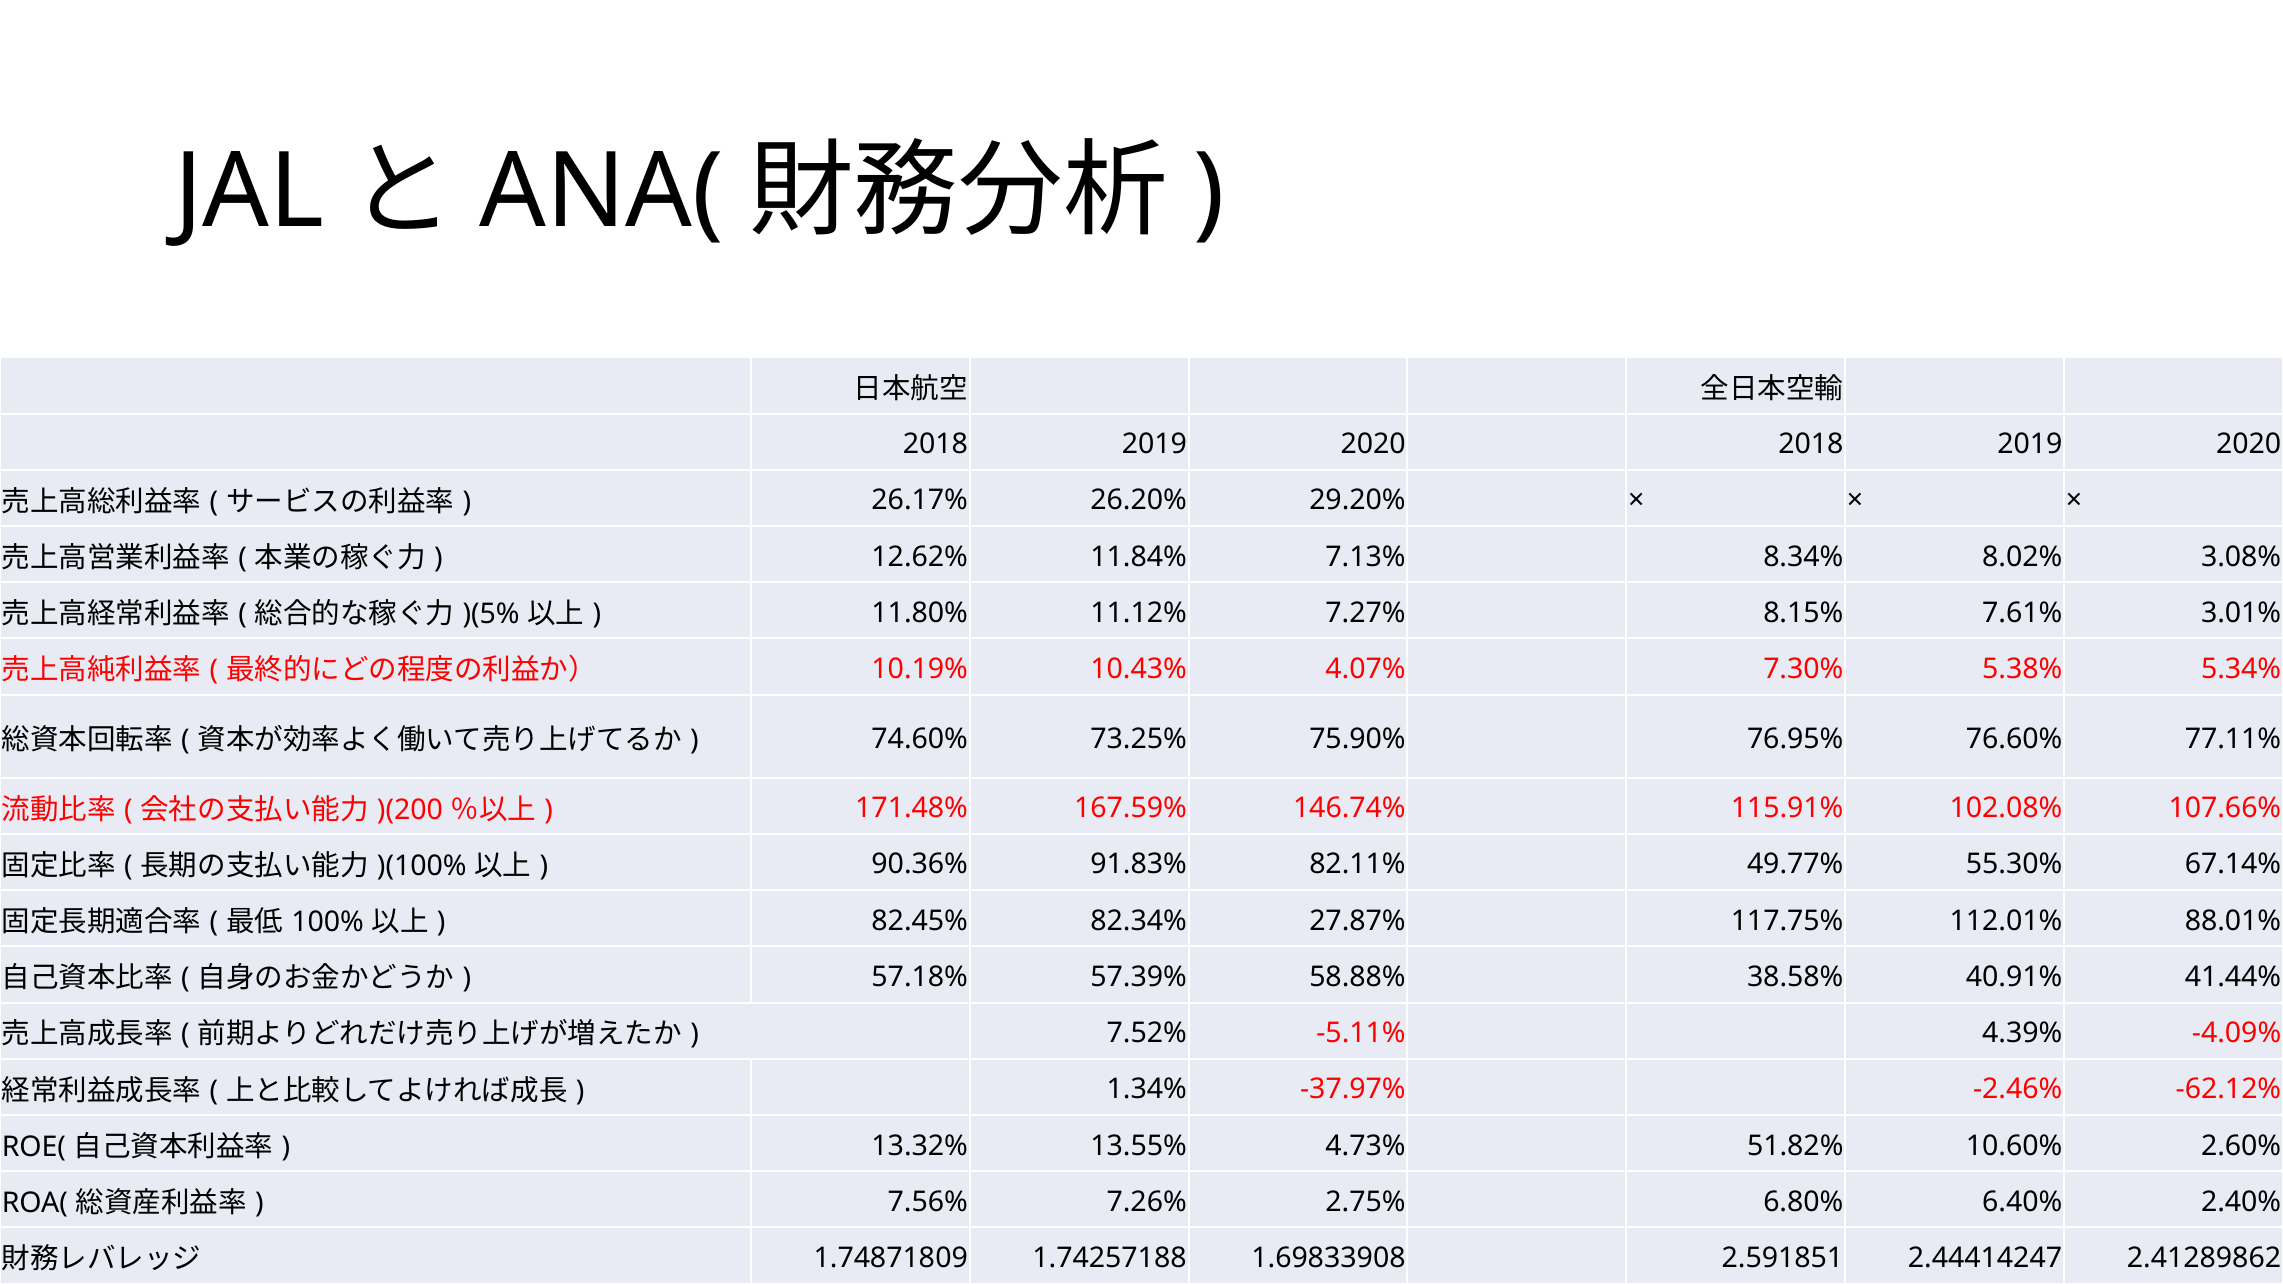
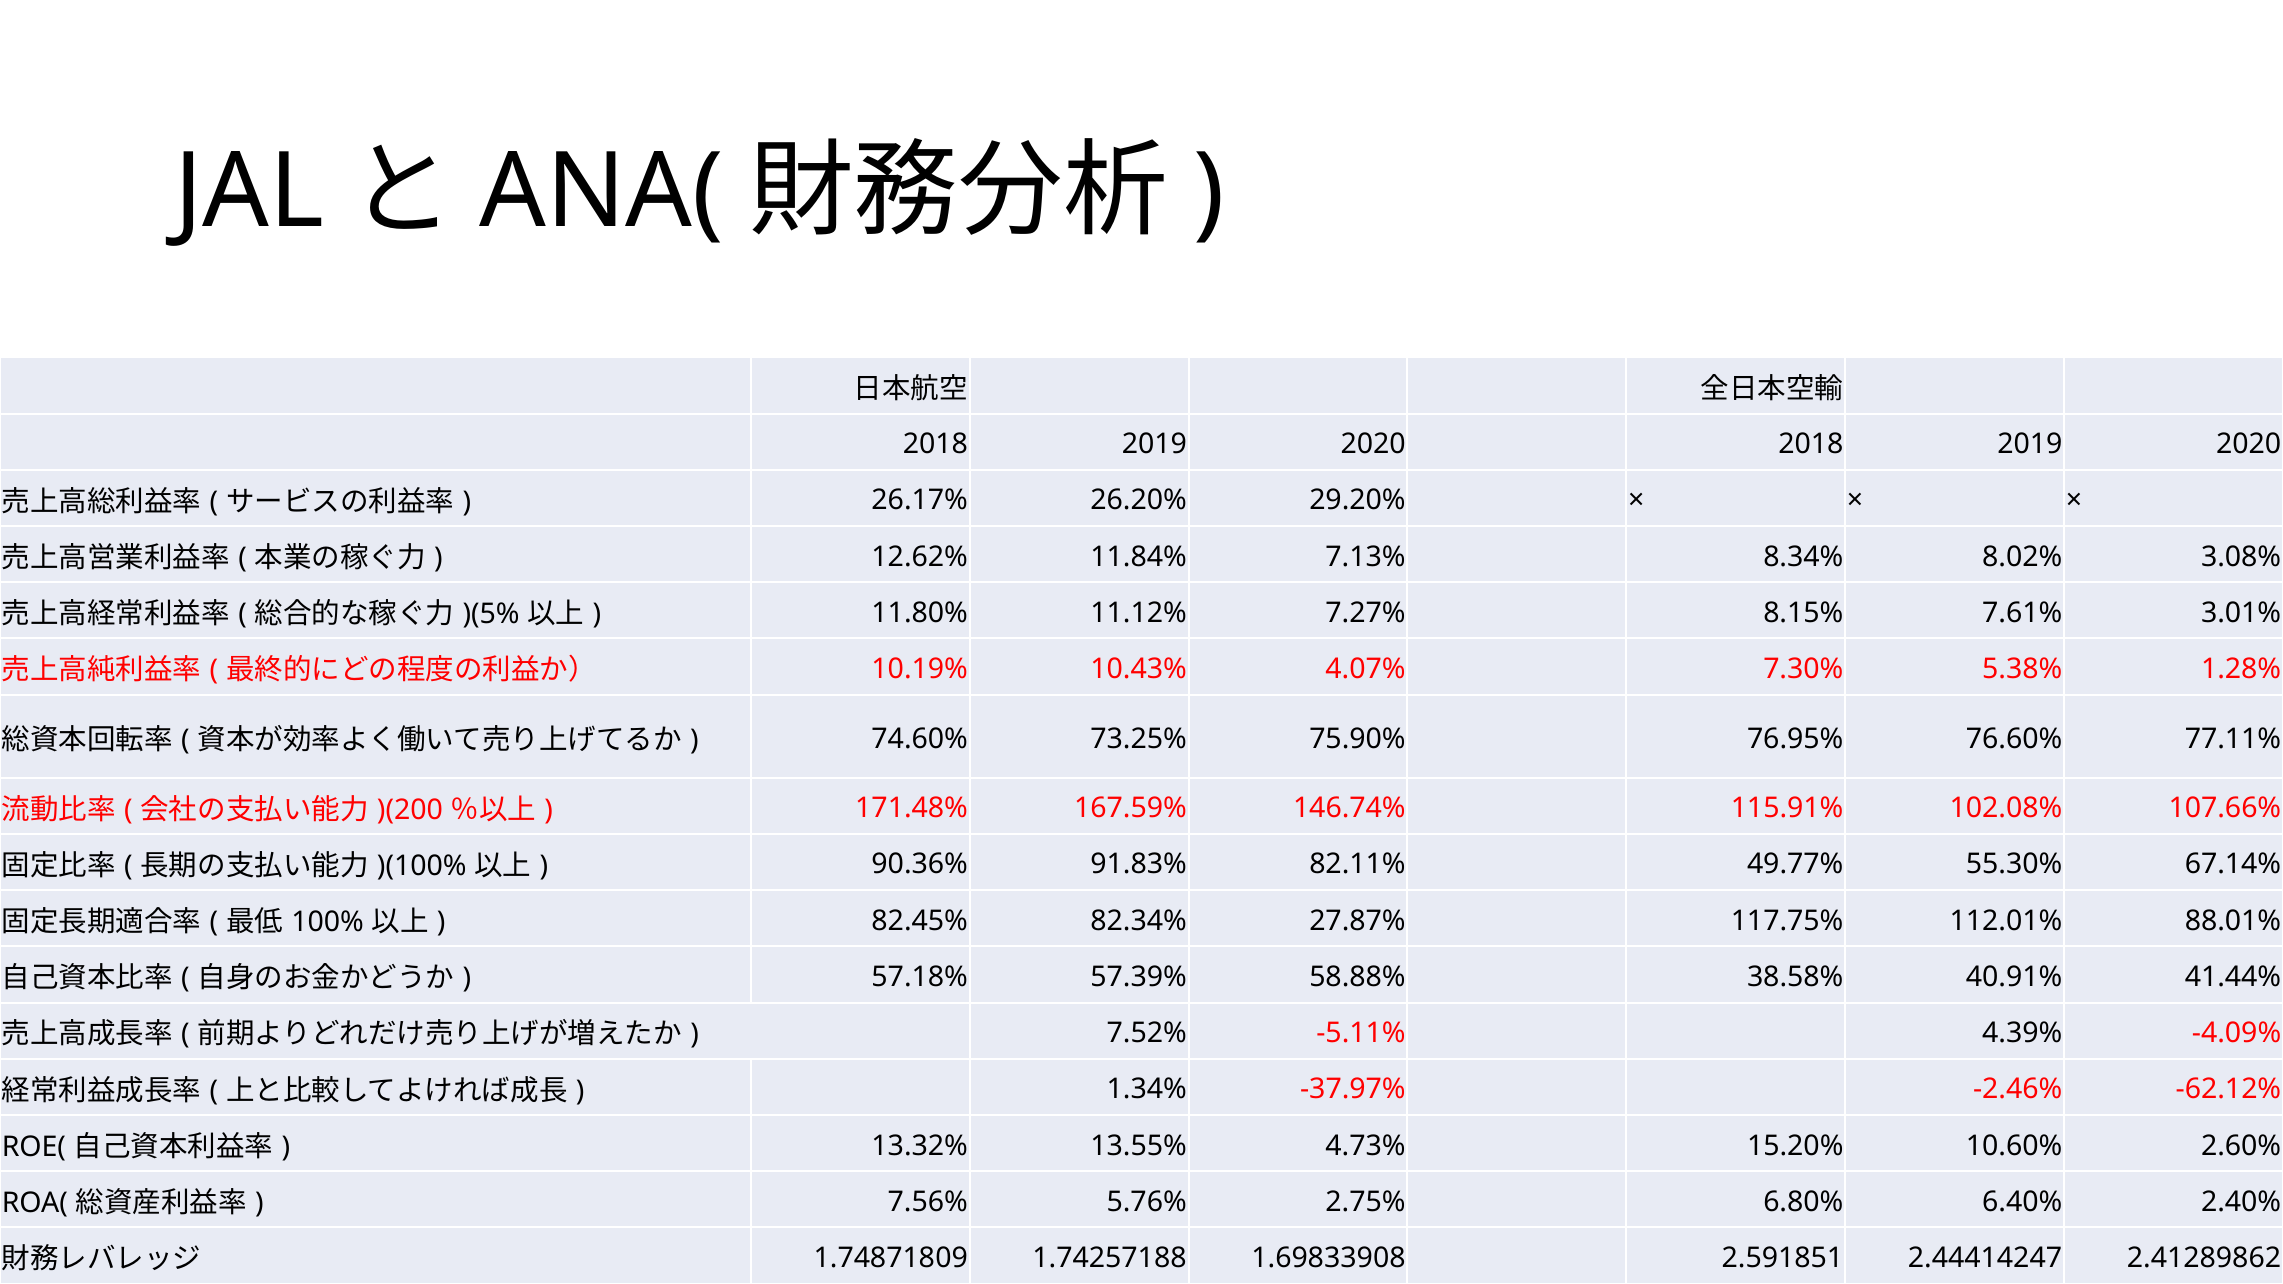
5.34%: 5.34% -> 1.28% (2241, 669)
51.82%: 51.82% -> 15.20% (1795, 1146)
7.26%: 7.26% -> 5.76% (1147, 1202)
